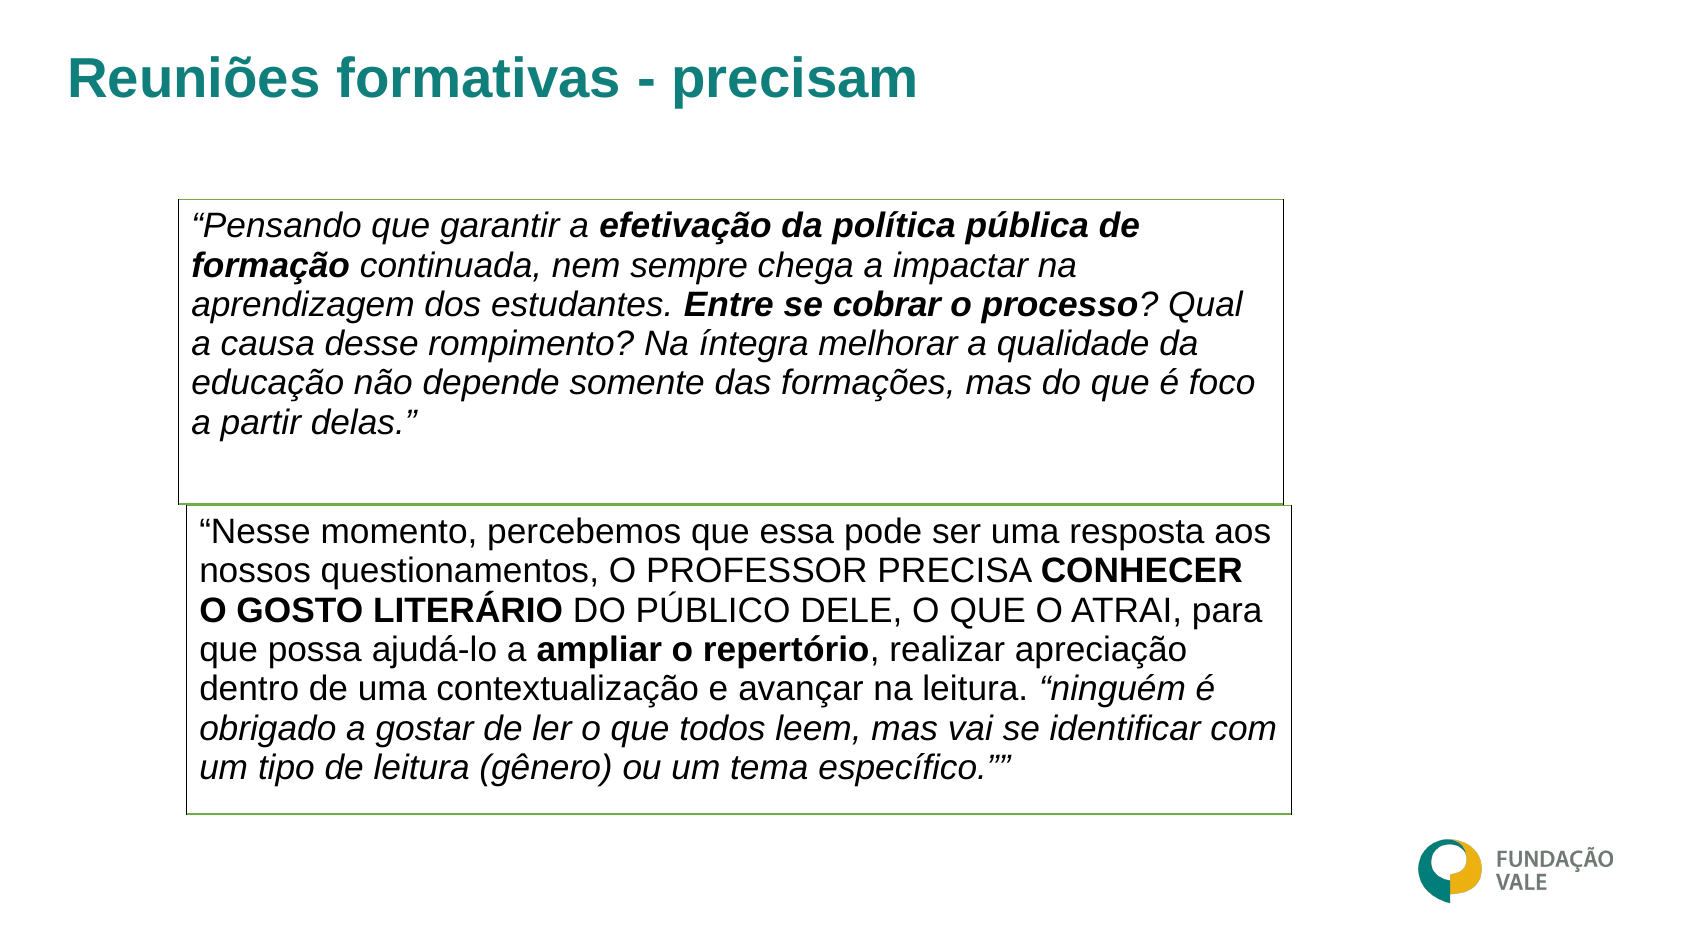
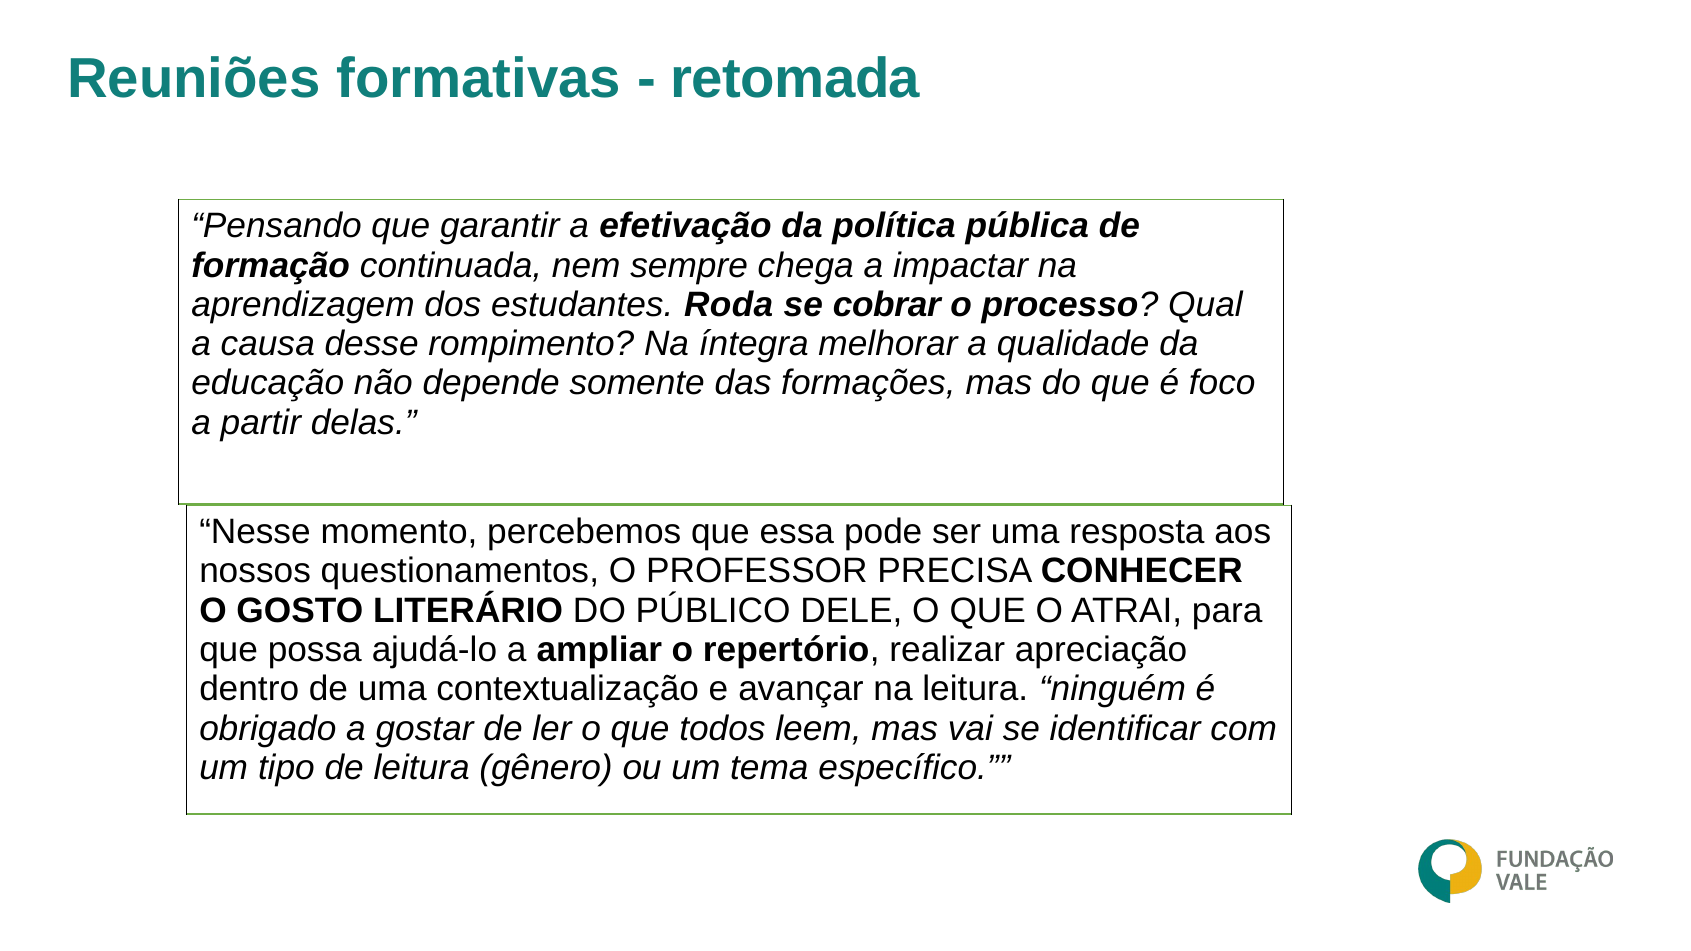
precisam: precisam -> retomada (795, 79)
Entre: Entre -> Roda (729, 305)
